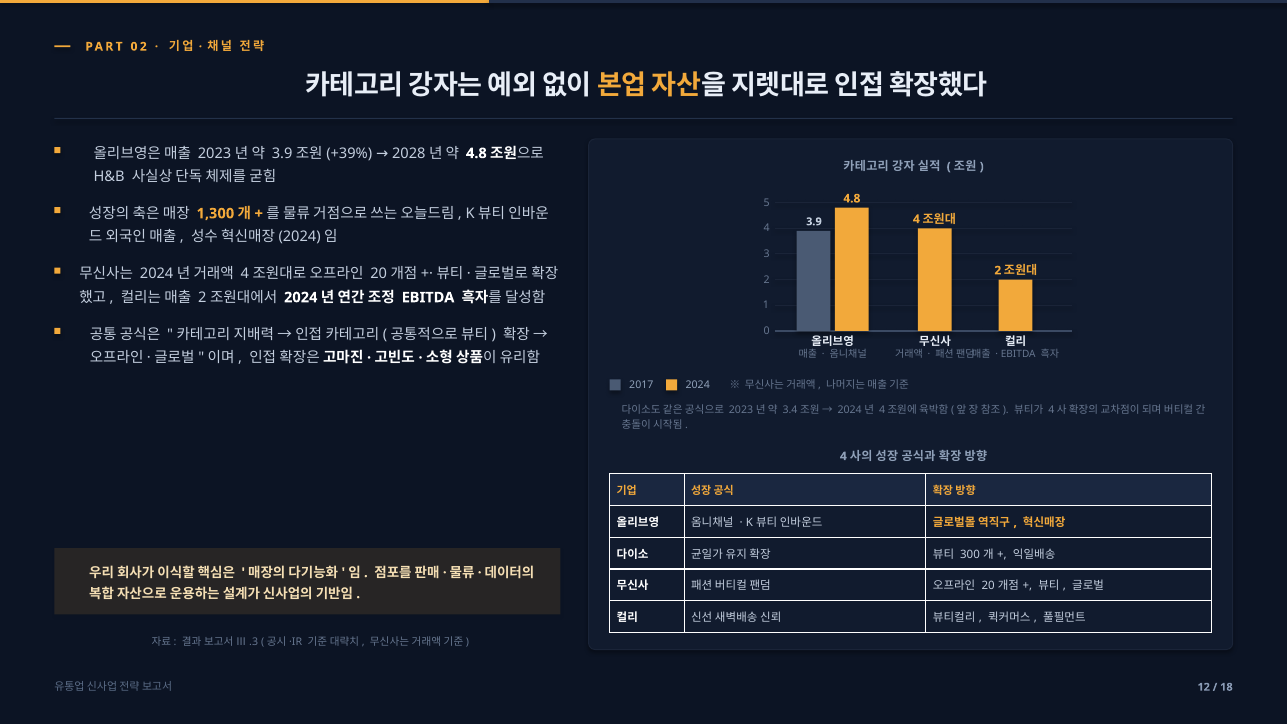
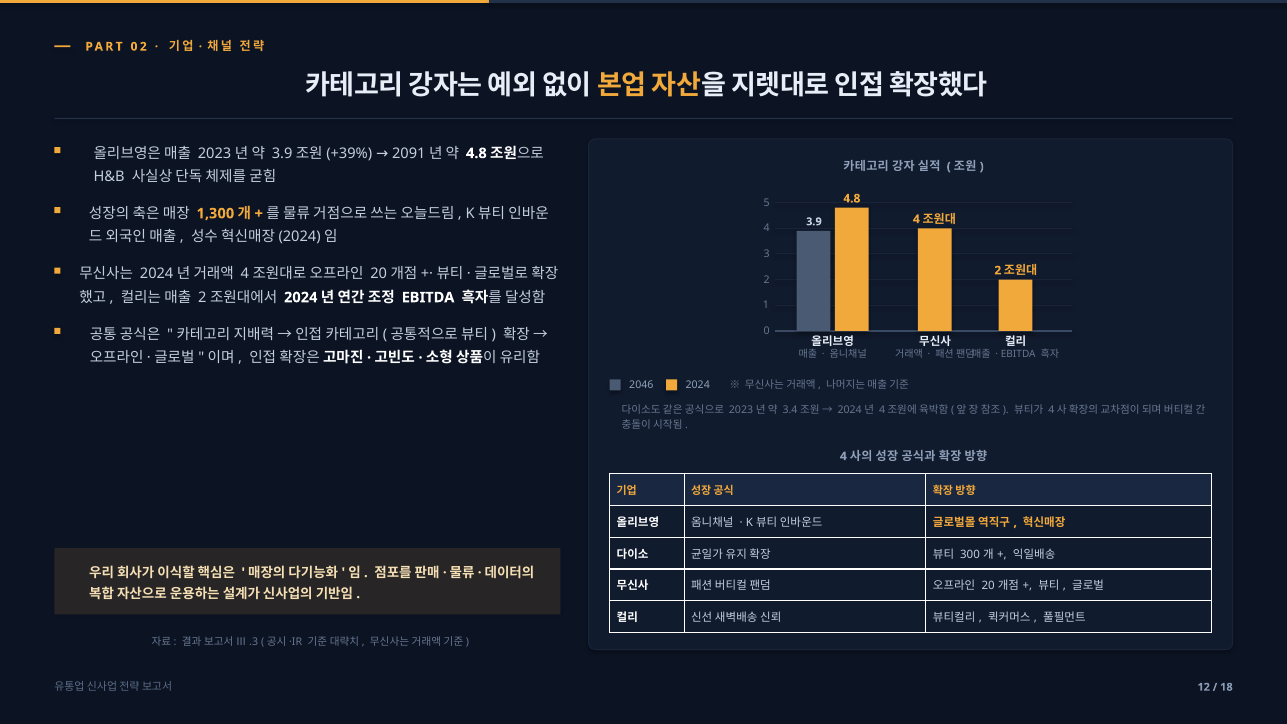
2028: 2028 -> 2091 (409, 153)
2017: 2017 -> 2046 (641, 385)
